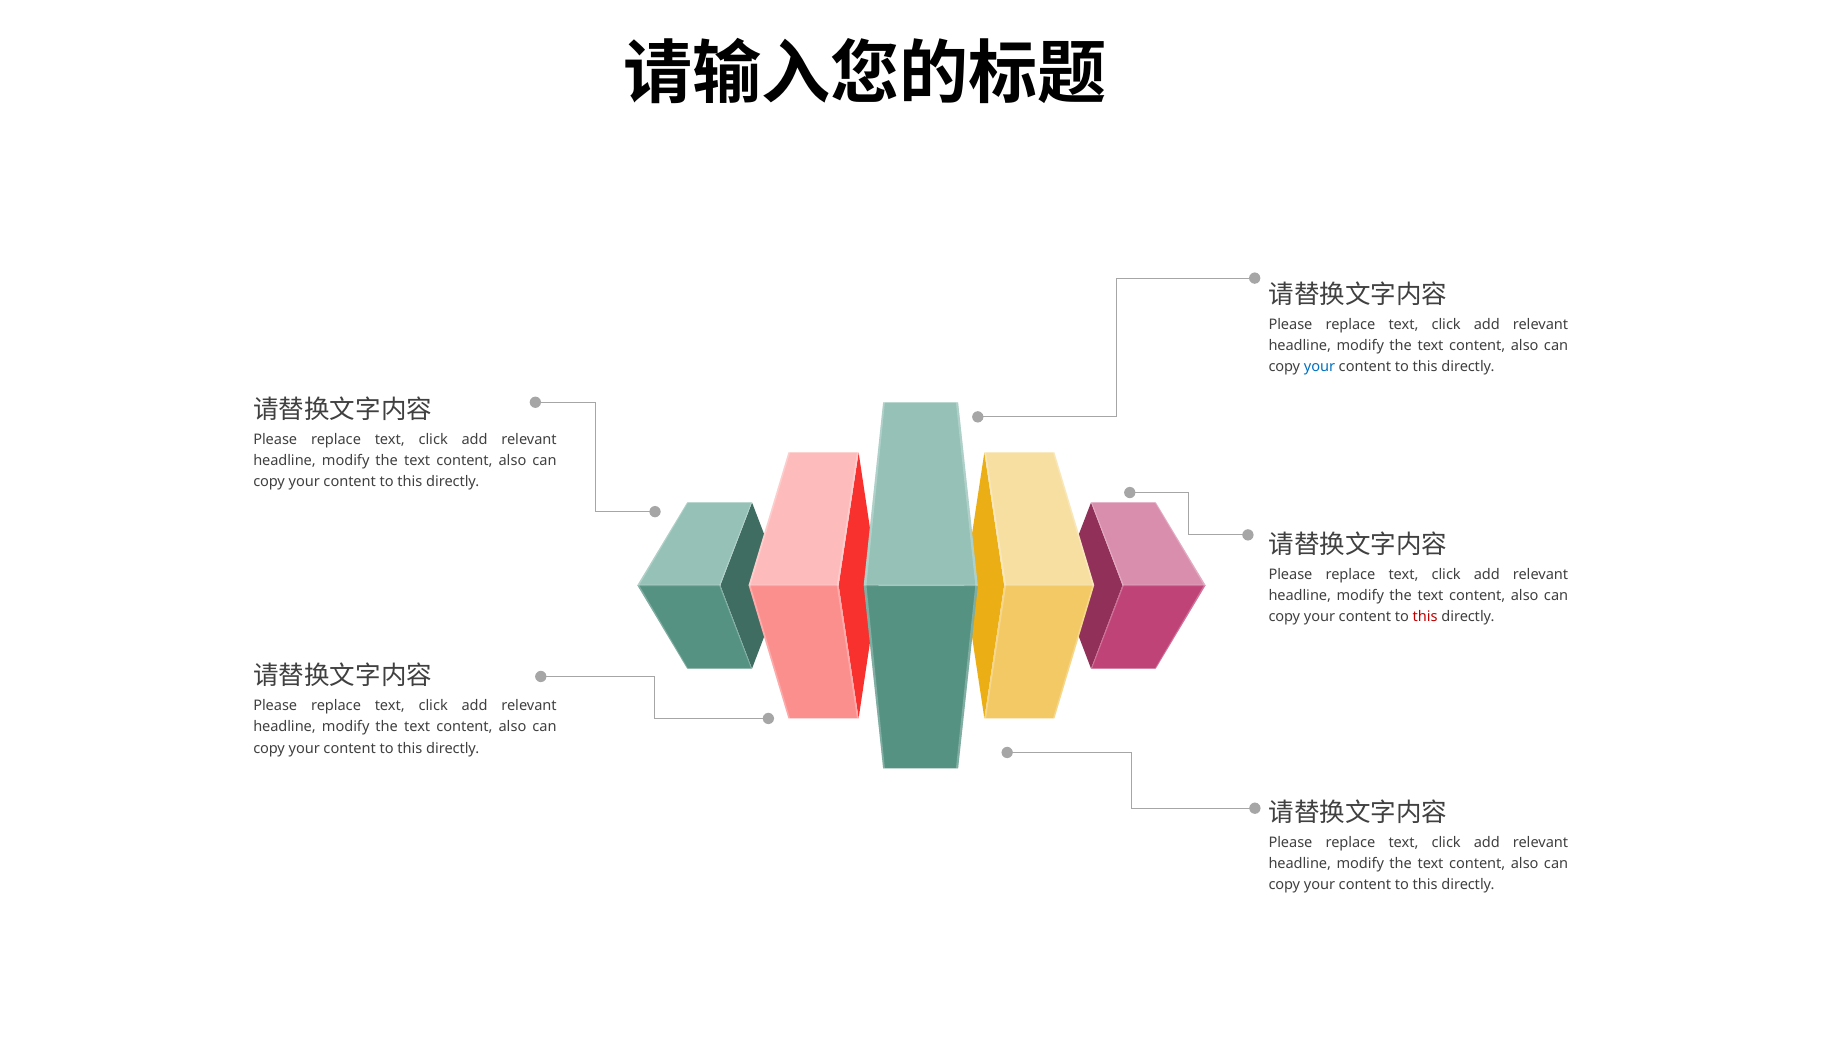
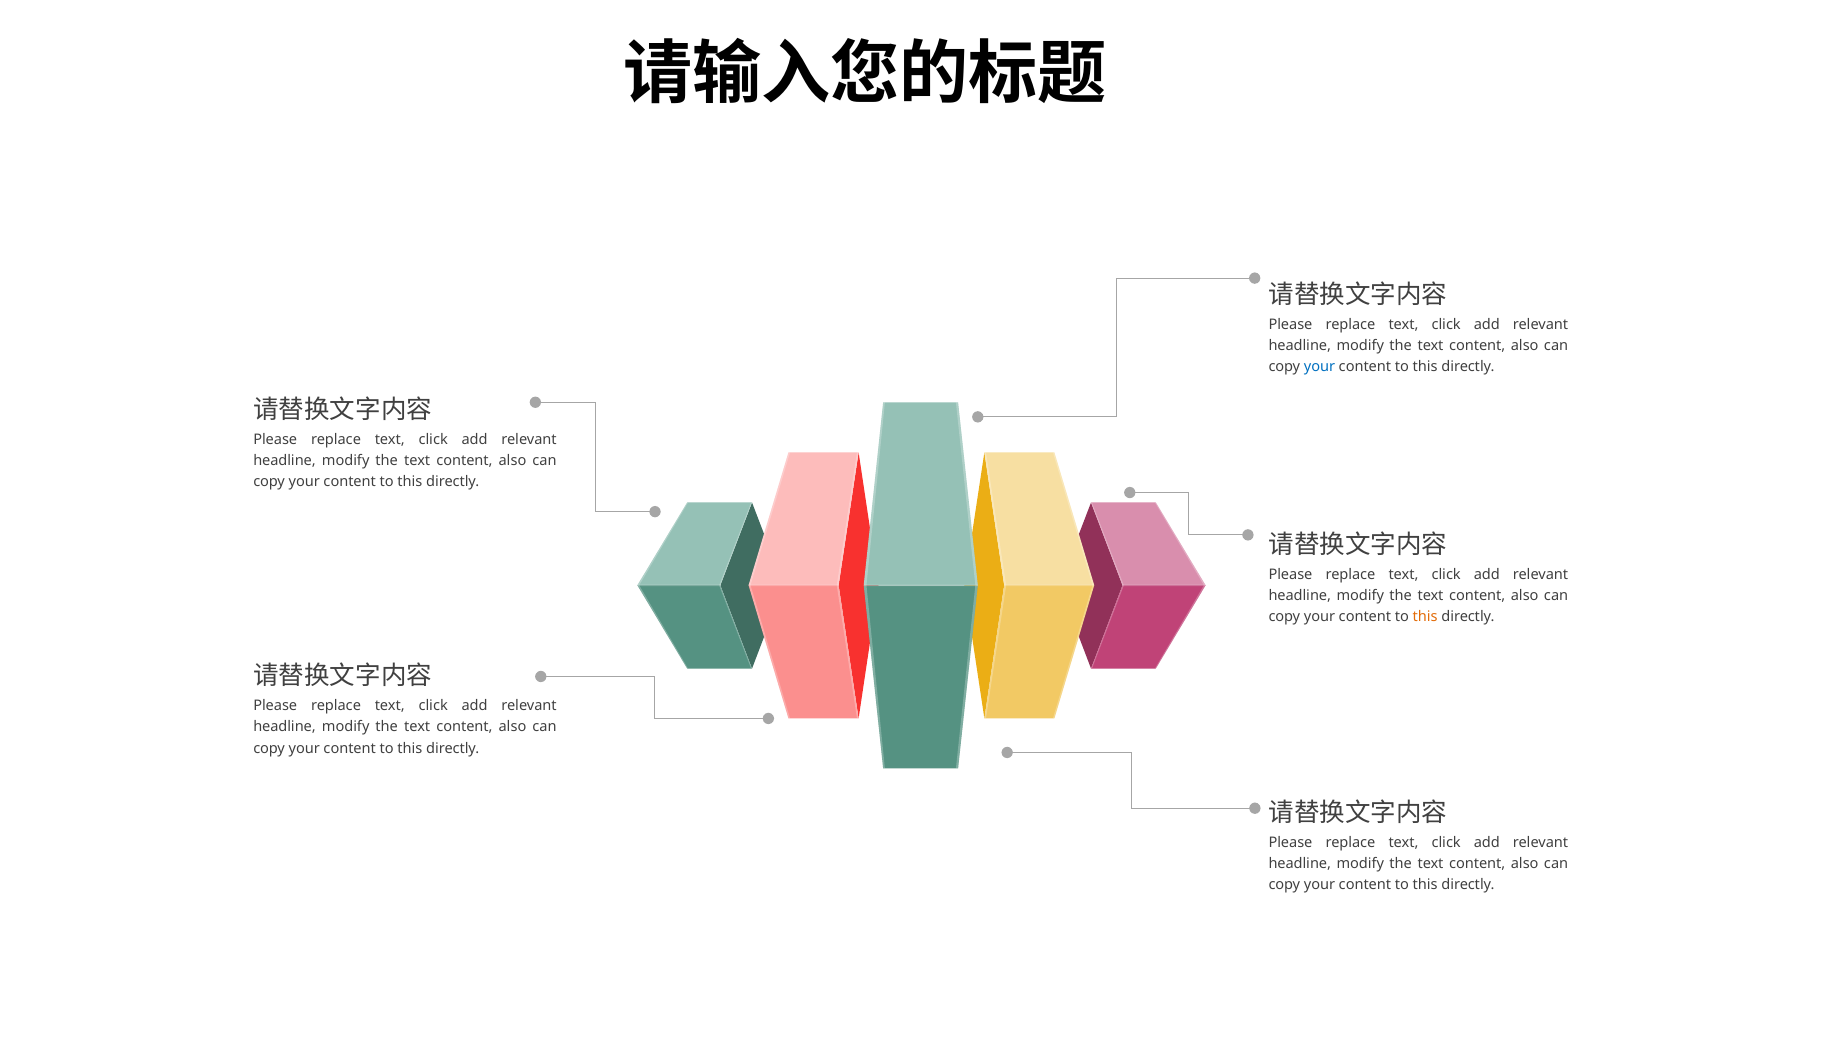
this colour: red -> orange (1425, 617)
